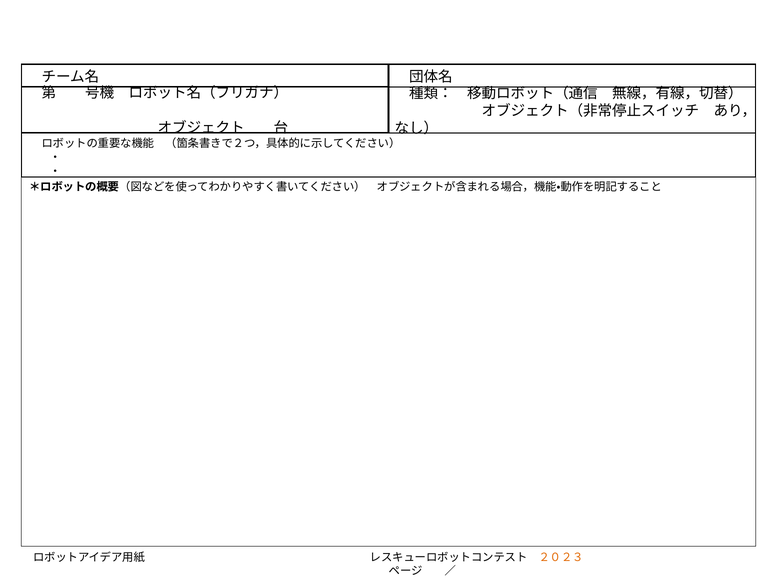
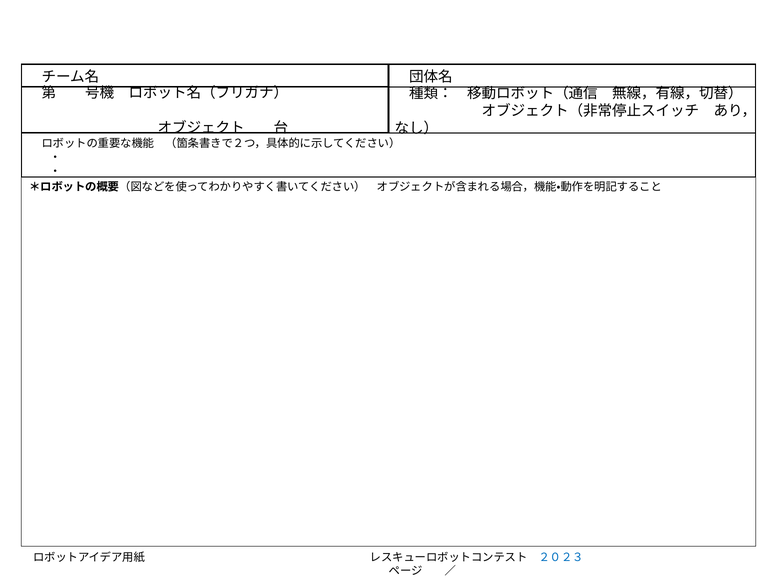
２０２３ colour: orange -> blue (561, 557)
